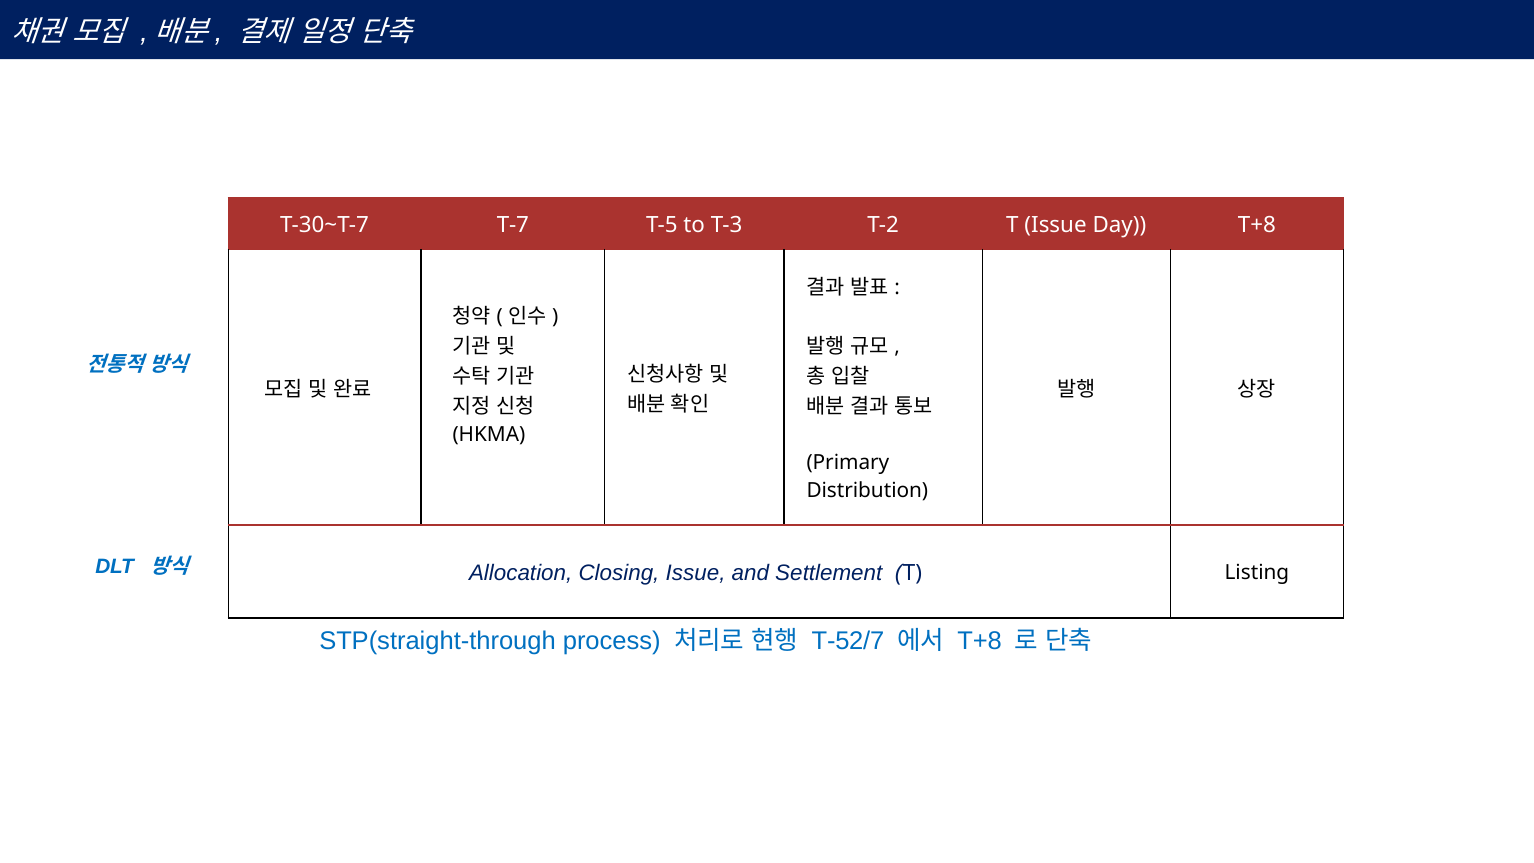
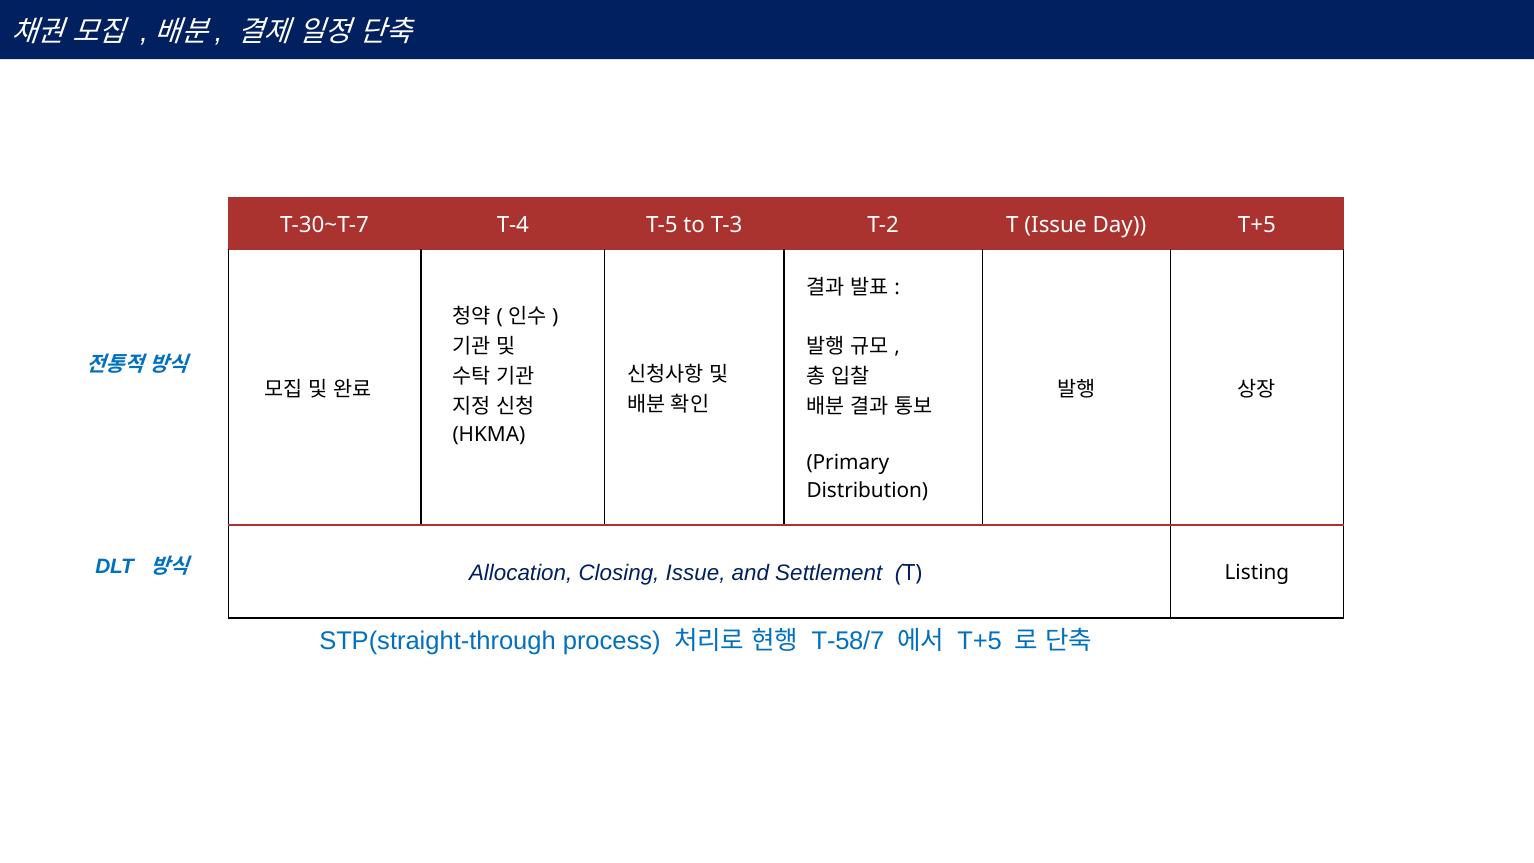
T-7: T-7 -> T-4 (513, 225)
Day T+8: T+8 -> T+5 (1257, 225)
T-52/7: T-52/7 -> T-58/7 (848, 641)
T+8: T+8 -> T+5 (980, 641)
